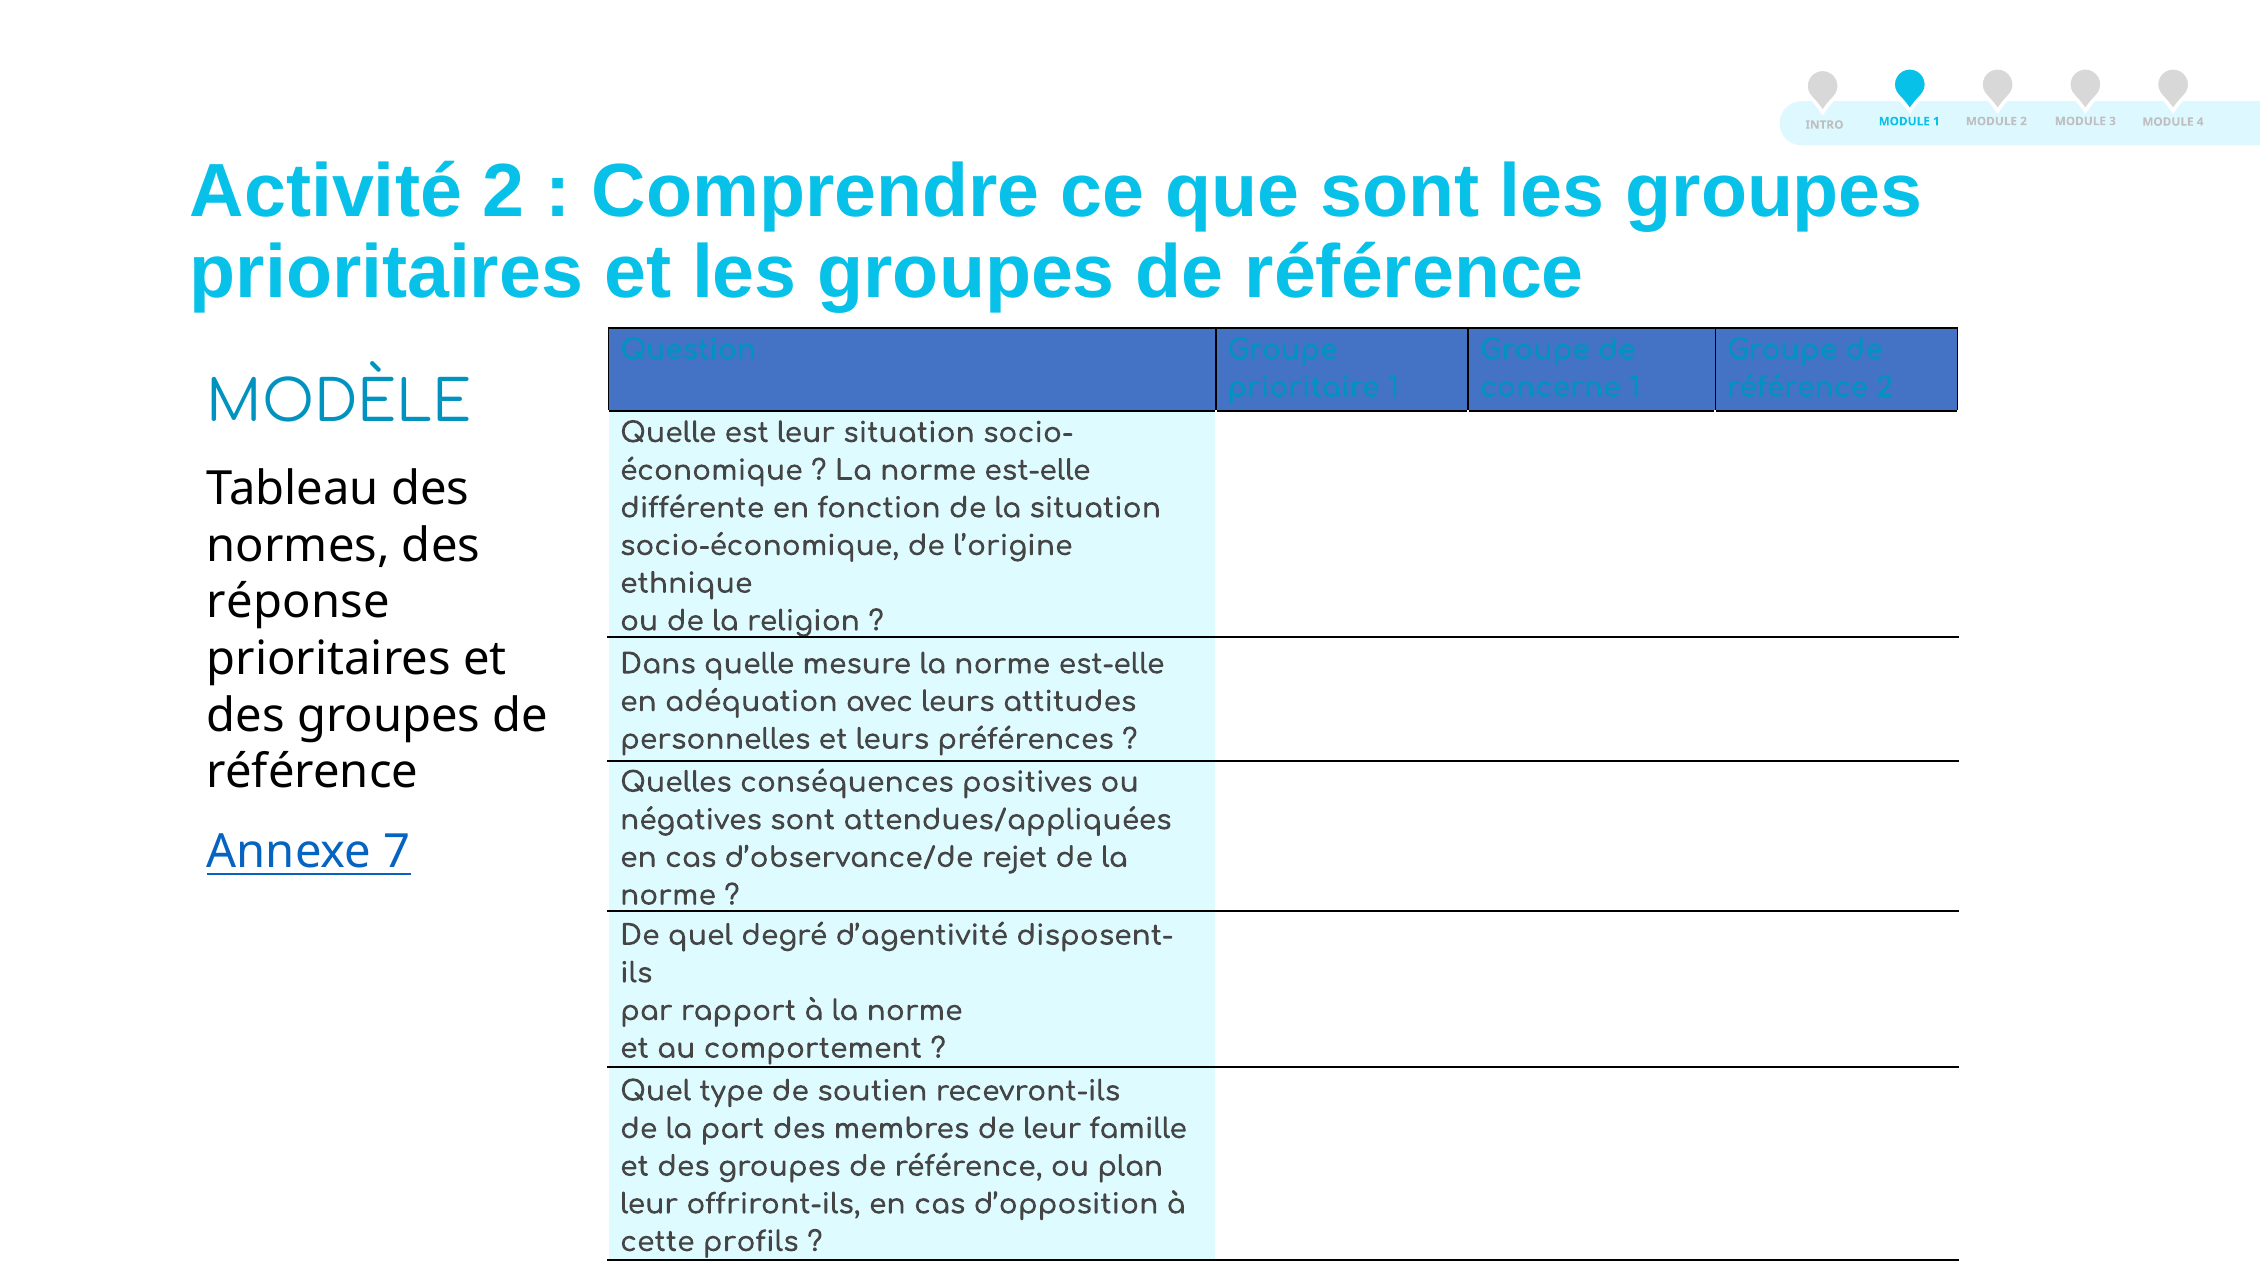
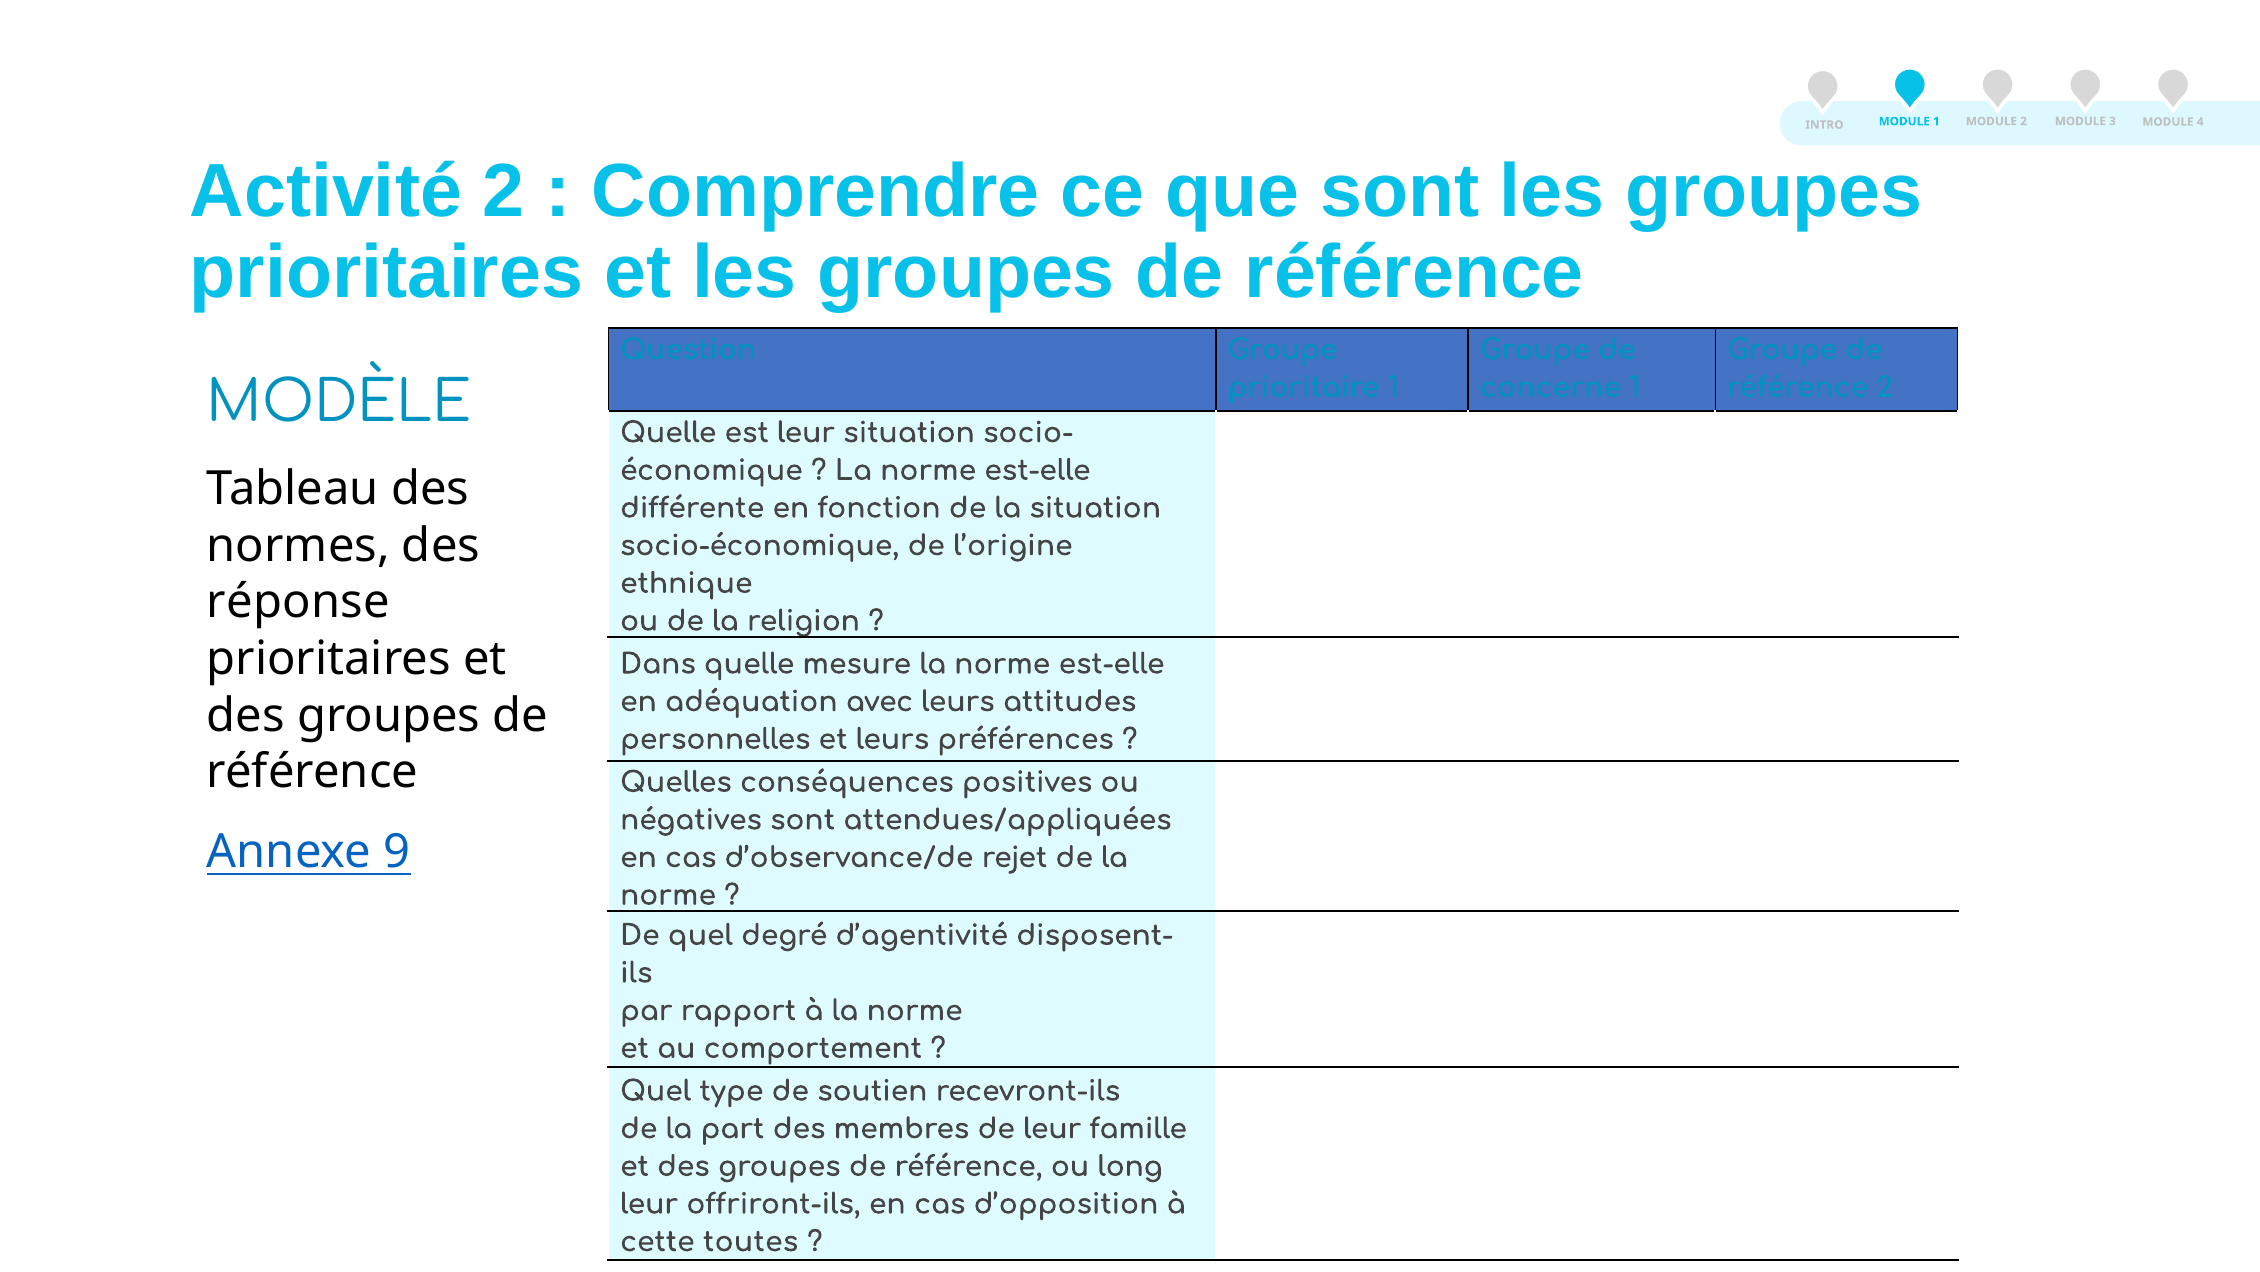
7: 7 -> 9 (397, 852)
plan: plan -> long (1130, 1166)
profils: profils -> toutes (751, 1241)
